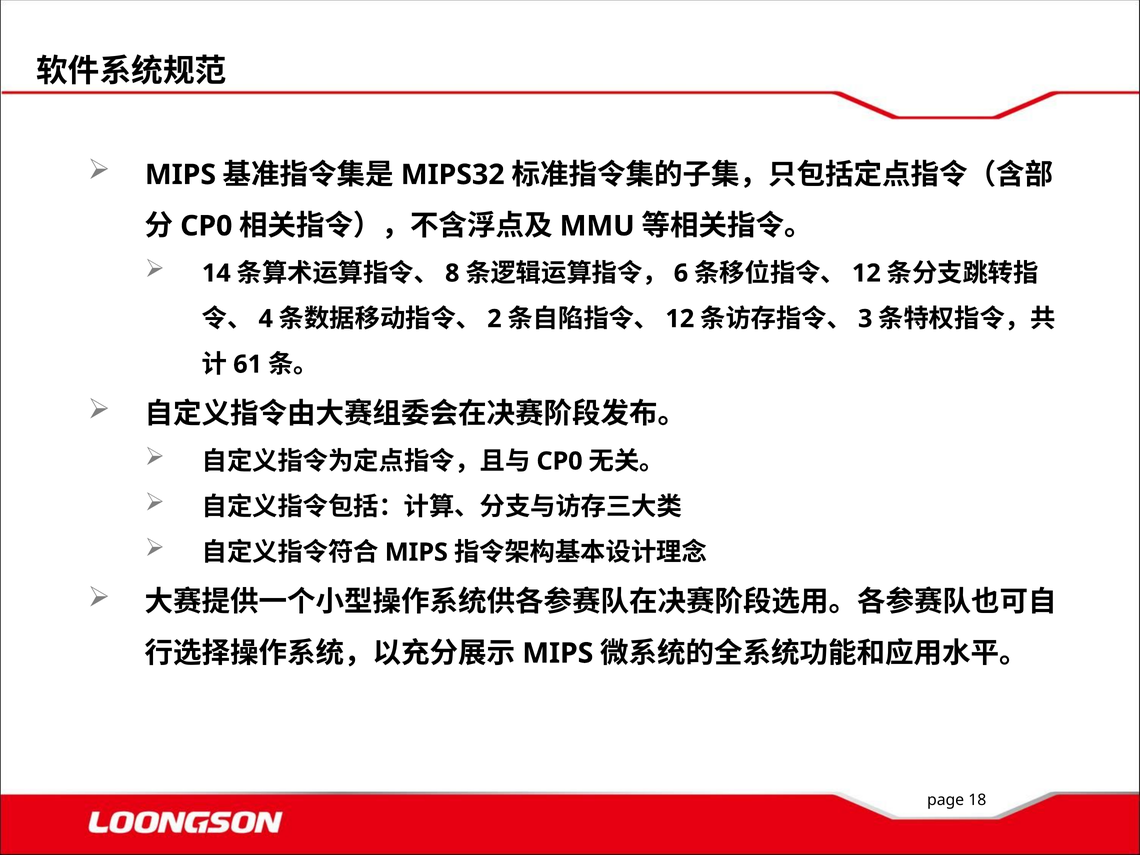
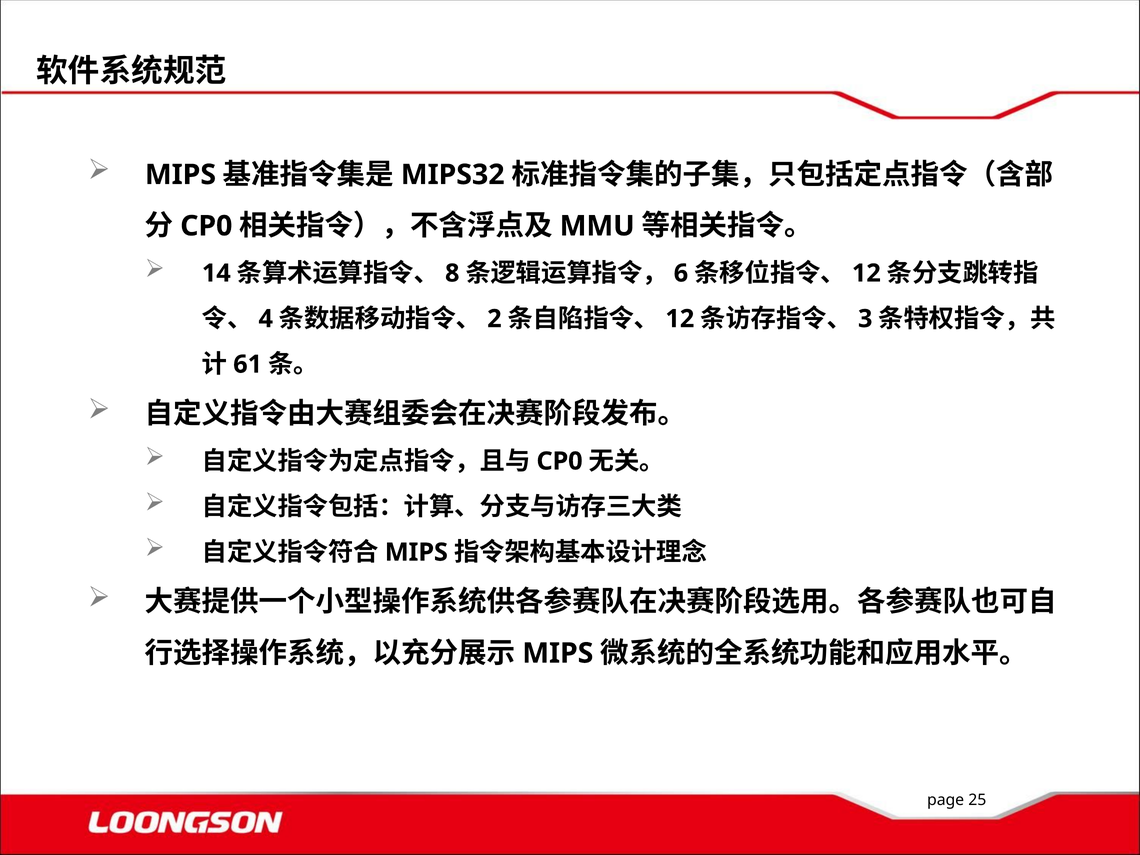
18: 18 -> 25 (977, 800)
